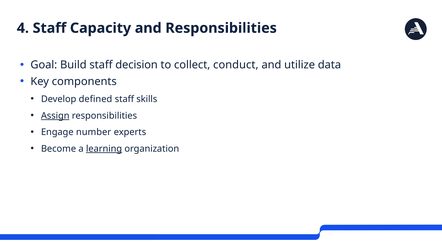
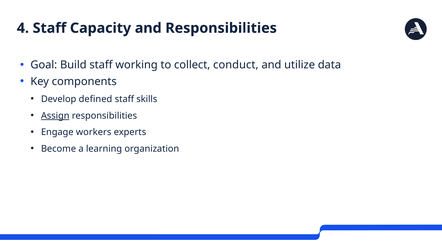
decision: decision -> working (137, 65)
number: number -> workers (94, 133)
learning underline: present -> none (104, 149)
